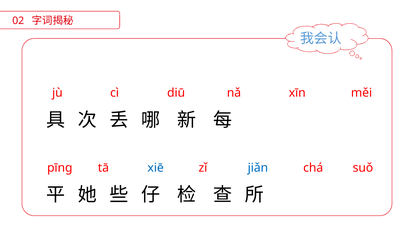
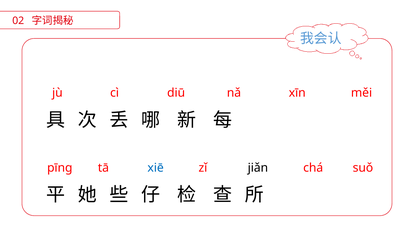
jiǎn colour: blue -> black (258, 168)
